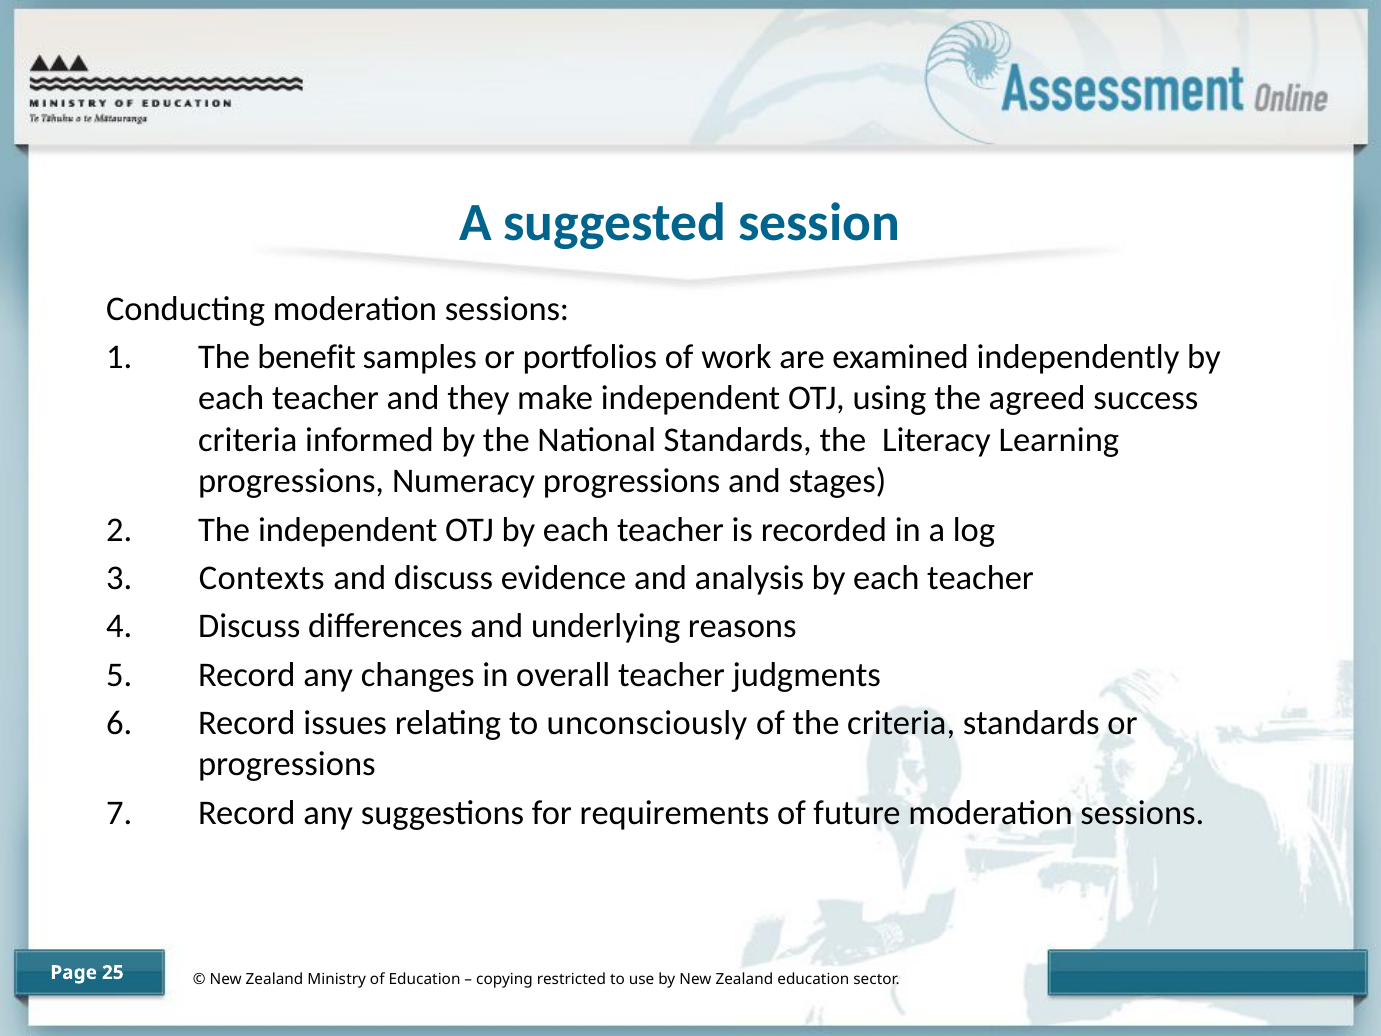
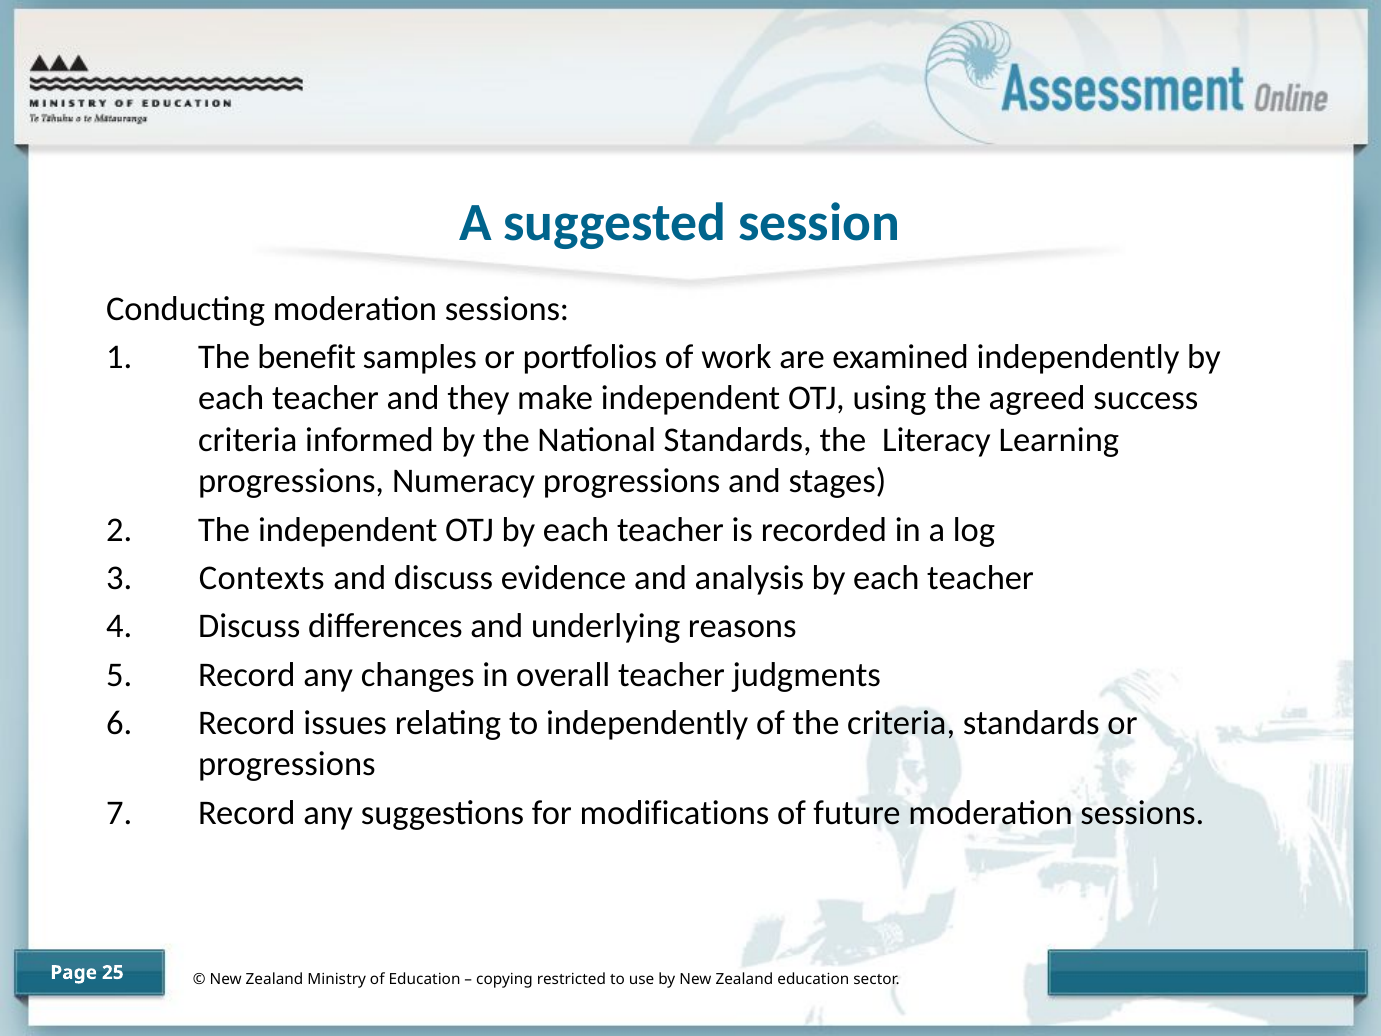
to unconsciously: unconsciously -> independently (647, 723)
requirements: requirements -> modifications (674, 813)
